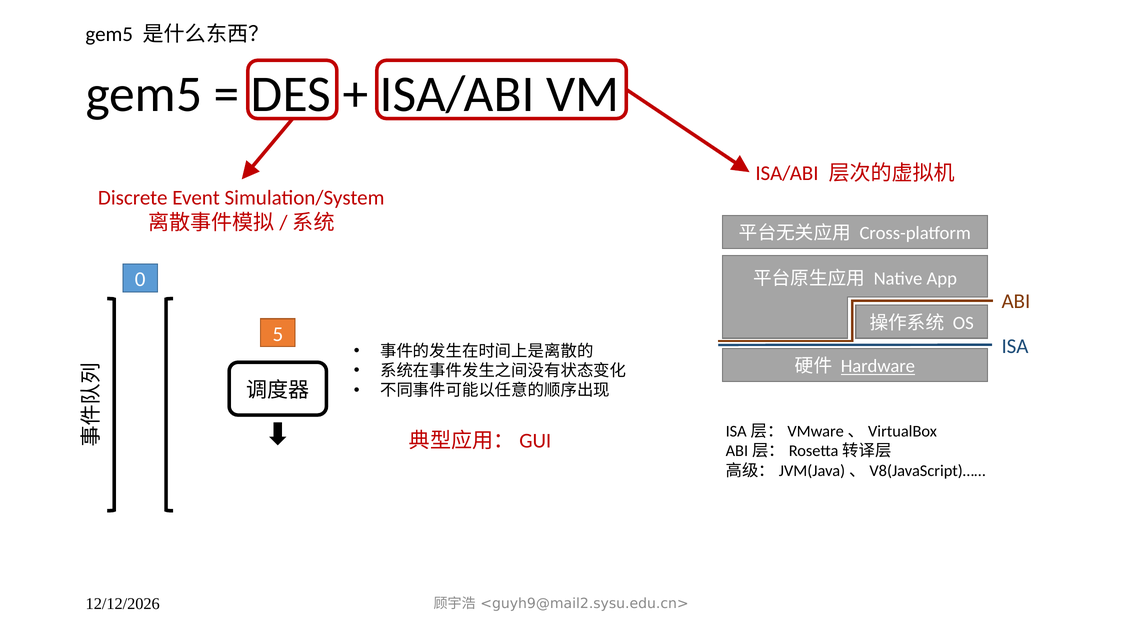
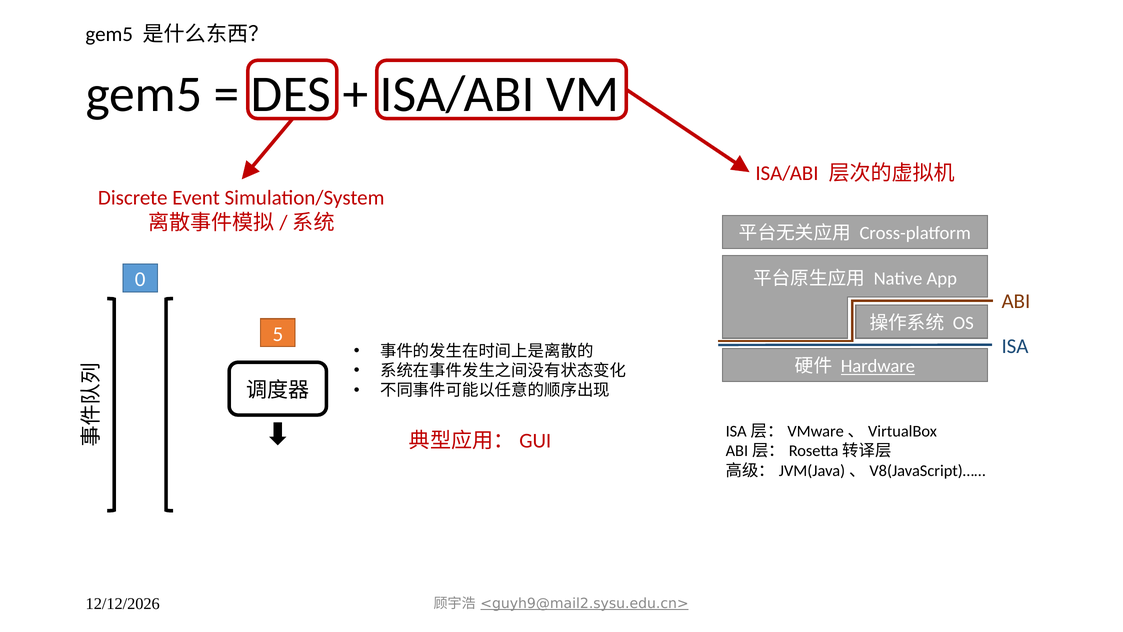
<guyh9@mail2.sysu.edu.cn> underline: none -> present (584, 603)
